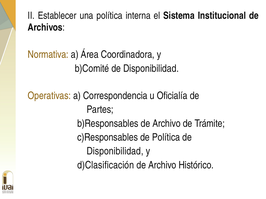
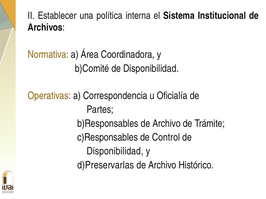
de Política: Política -> Control (166, 138)
d)Clasificación: d)Clasificación -> d)Preservarlas (106, 165)
